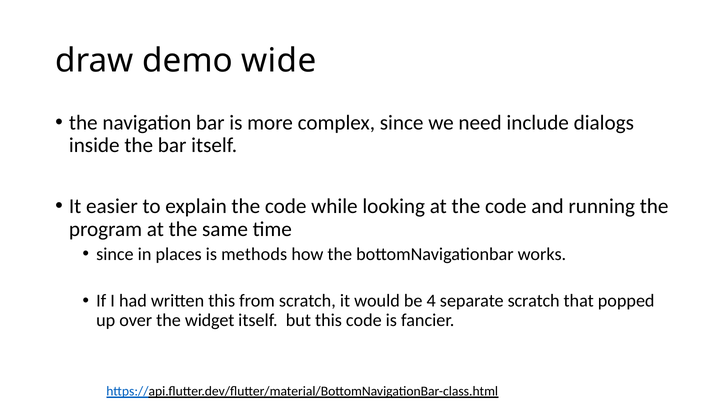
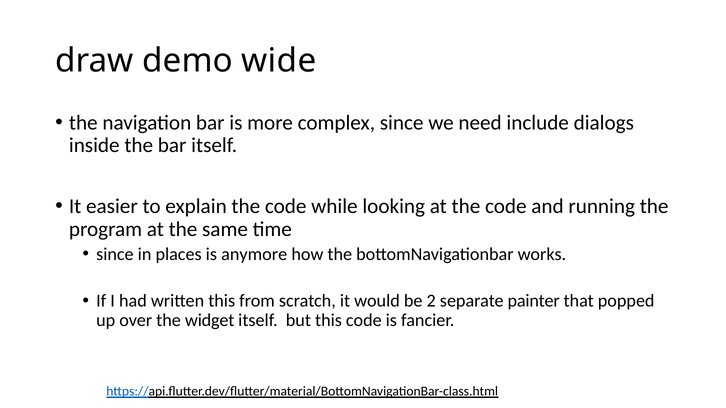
methods: methods -> anymore (254, 254)
4: 4 -> 2 (431, 301)
separate scratch: scratch -> painter (534, 301)
